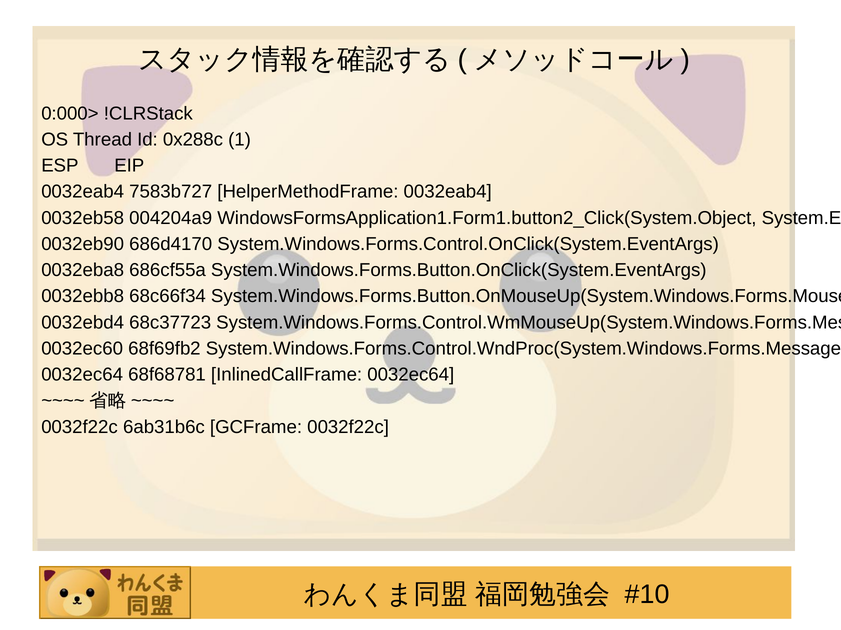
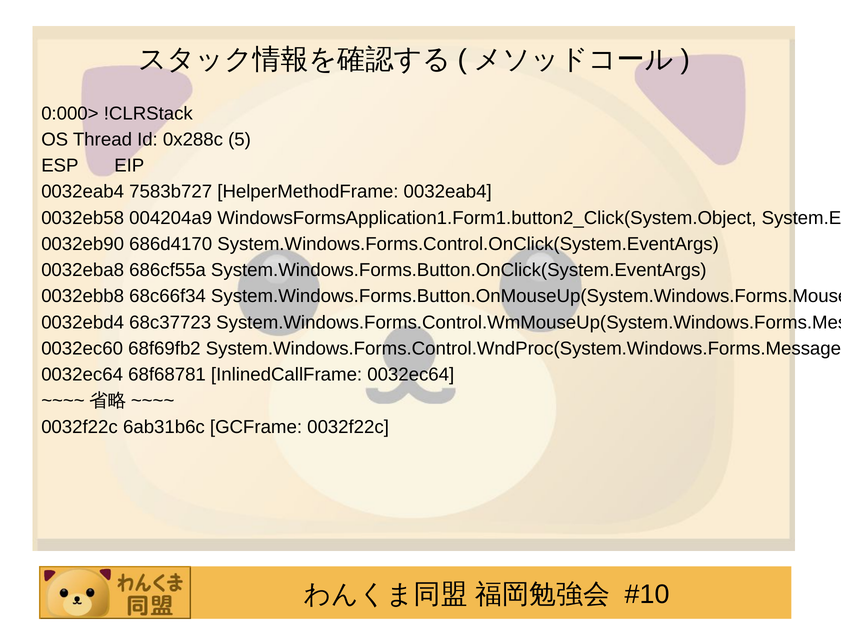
1: 1 -> 5 (240, 140)
